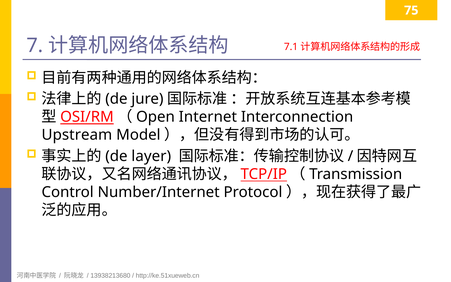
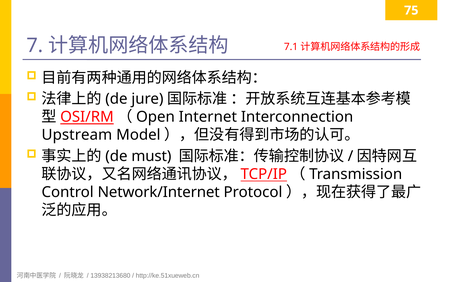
layer: layer -> must (151, 156)
Number/Internet: Number/Internet -> Network/Internet (159, 192)
